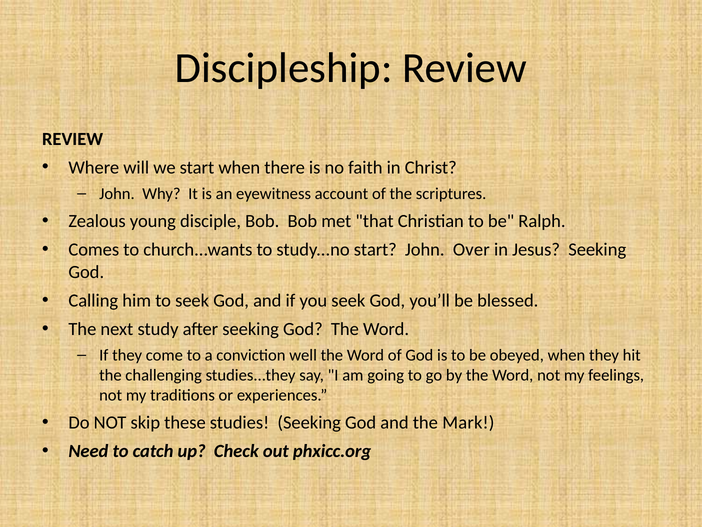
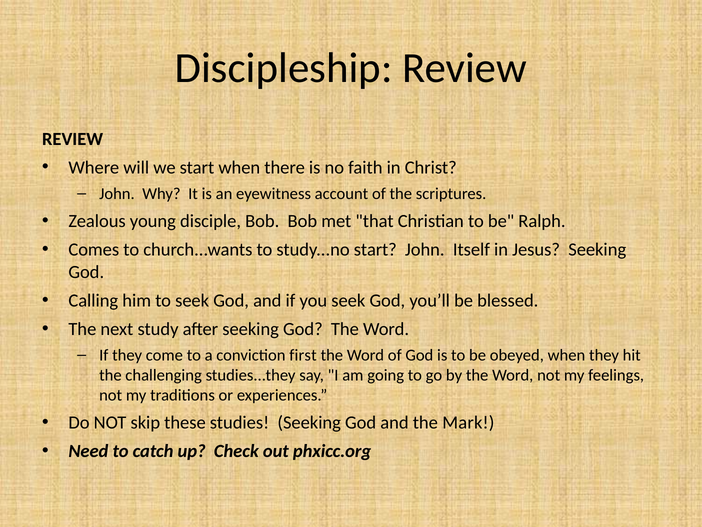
Over: Over -> Itself (471, 250)
well: well -> first (303, 355)
